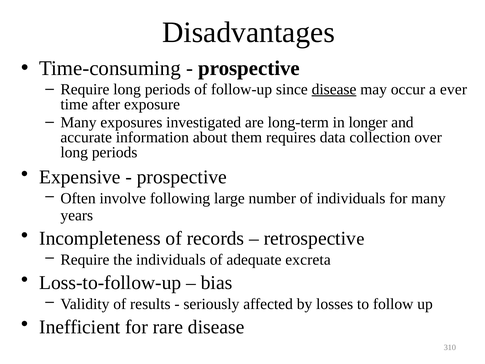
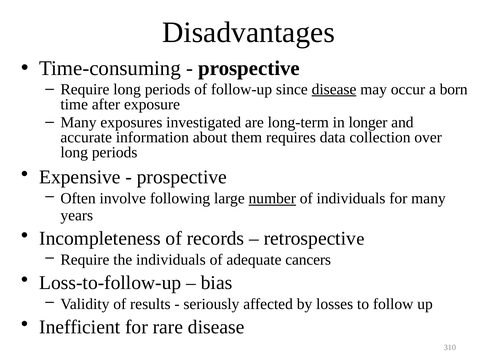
ever: ever -> born (454, 89)
number underline: none -> present (272, 198)
excreta: excreta -> cancers (308, 259)
